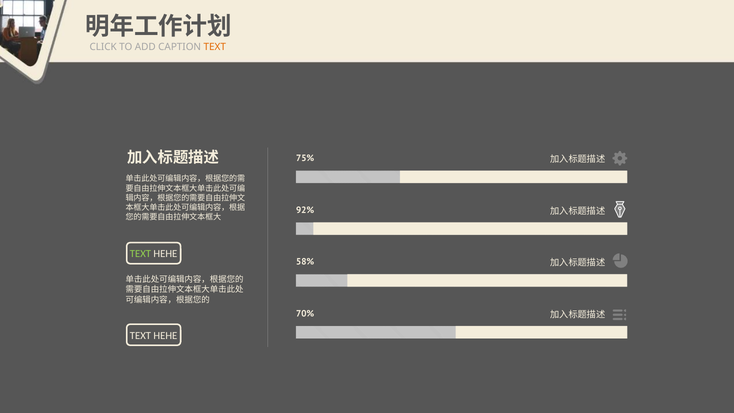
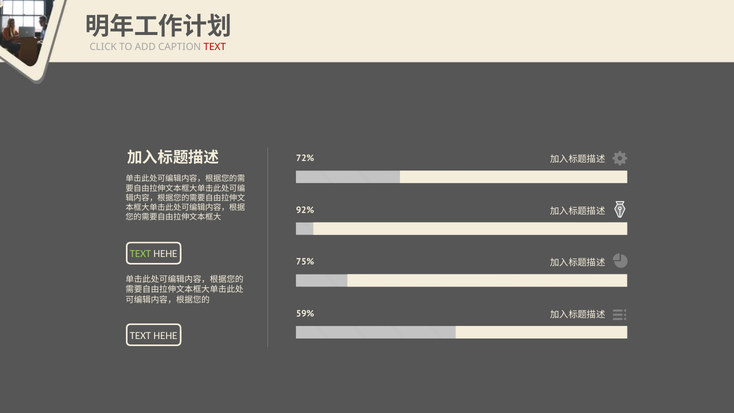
TEXT colour: orange -> red (215, 47)
75%: 75% -> 72% (305, 158)
58%: 58% -> 75% (305, 262)
70%: 70% -> 59% (305, 314)
